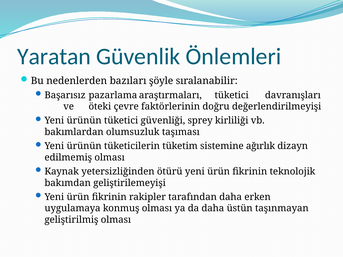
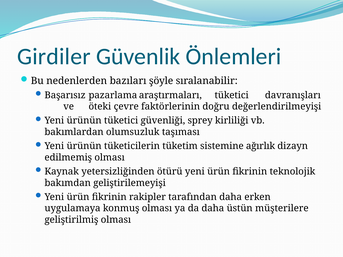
Yaratan: Yaratan -> Girdiler (54, 57)
taşınmayan: taşınmayan -> müşterilere (282, 209)
